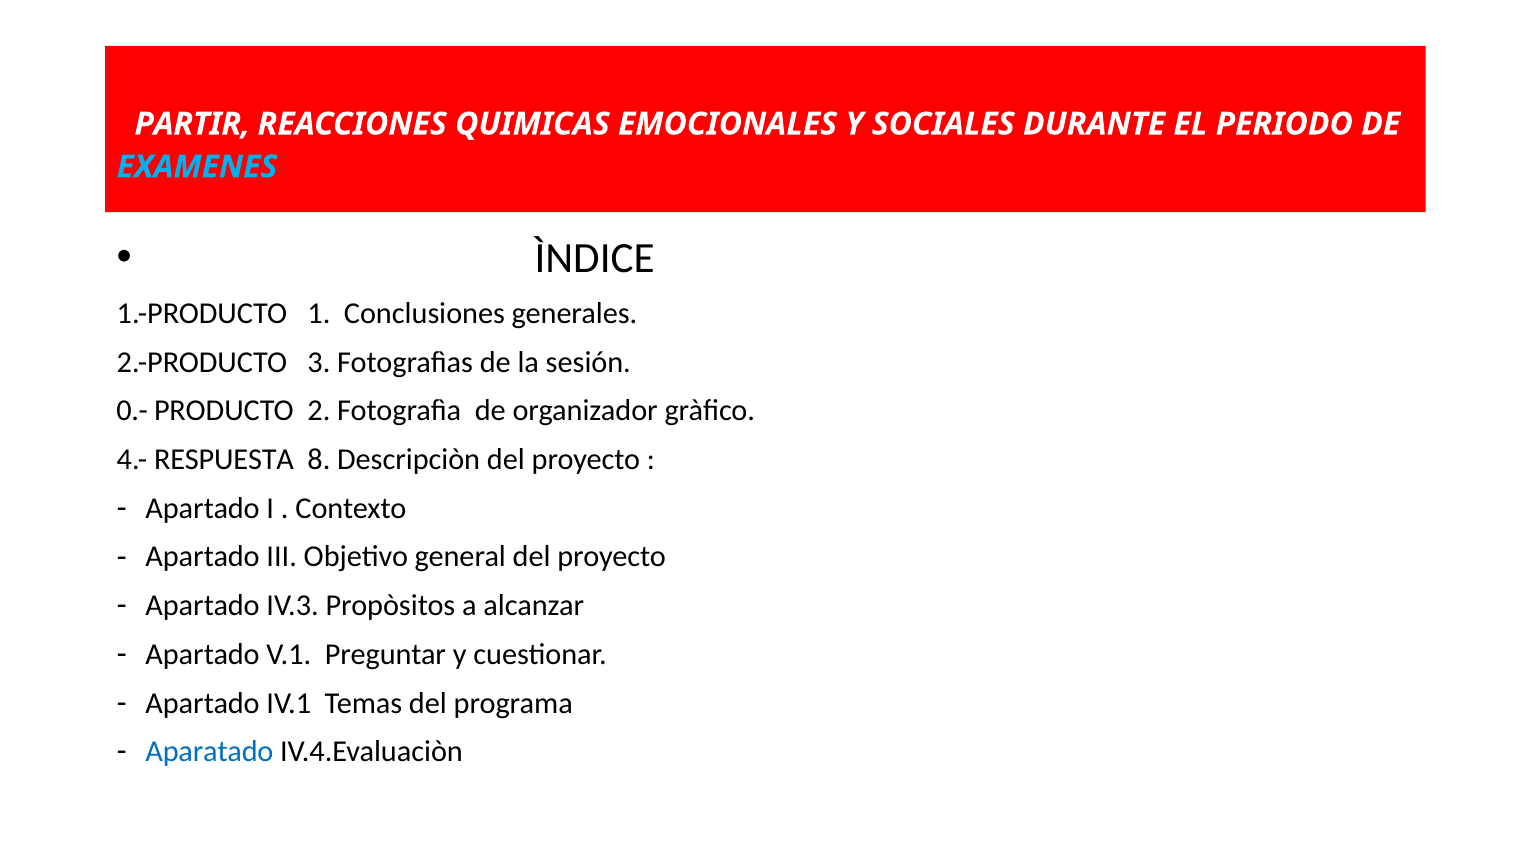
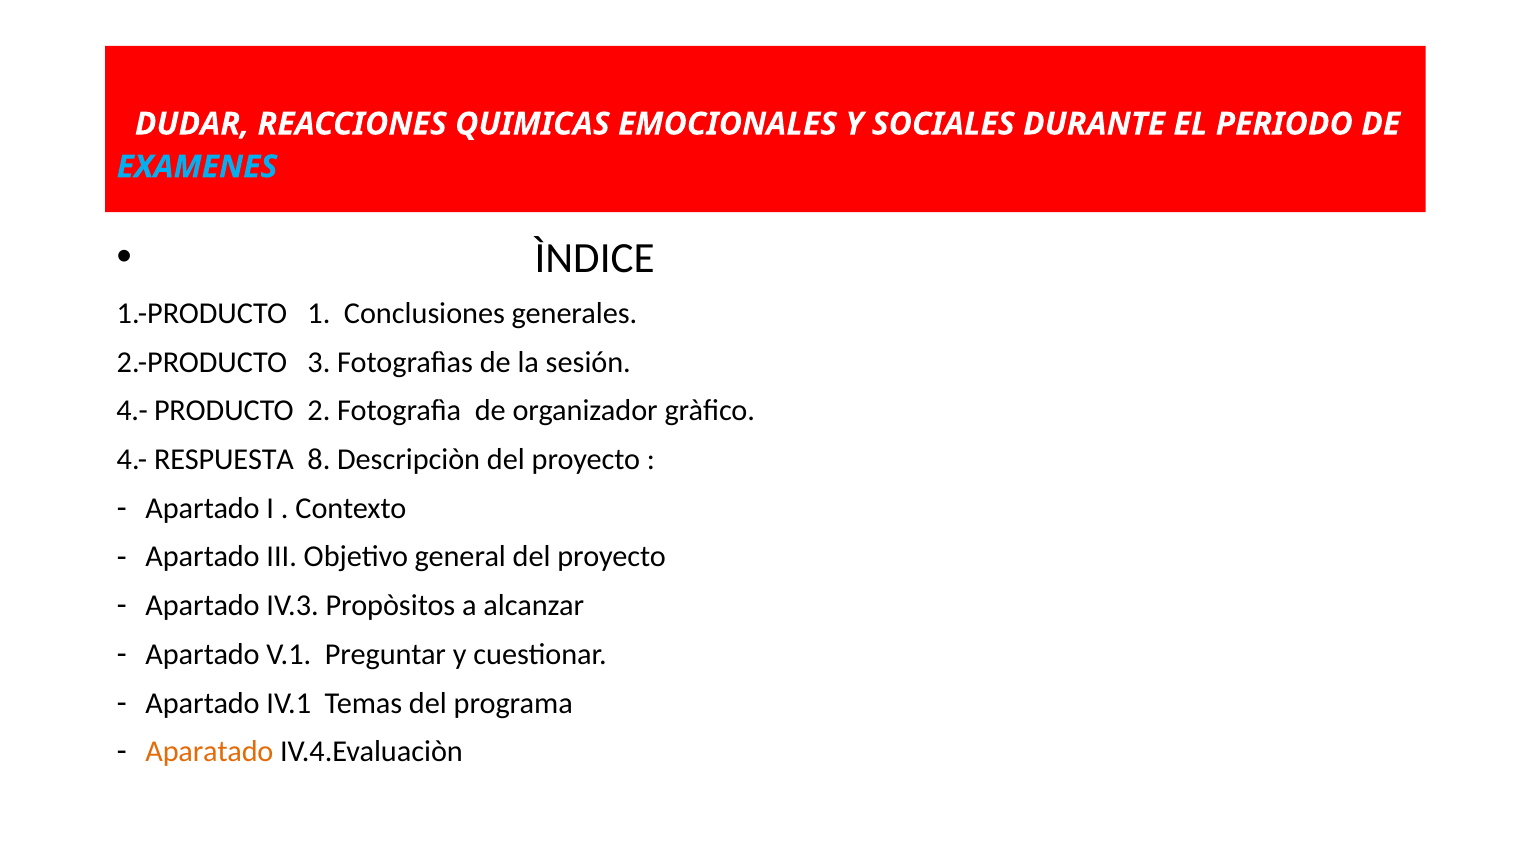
PARTIR: PARTIR -> DUDAR (192, 124)
0.-: 0.- -> 4.- (132, 411)
Aparatado colour: blue -> orange (209, 752)
